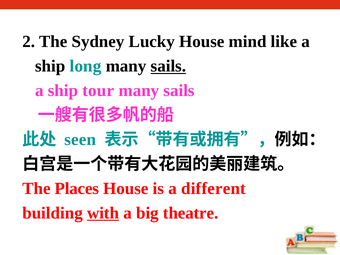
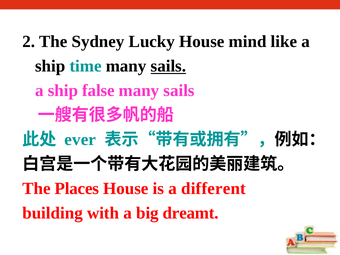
long: long -> time (86, 66)
tour: tour -> false (98, 91)
seen: seen -> ever (80, 139)
with underline: present -> none (103, 213)
theatre: theatre -> dreamt (191, 213)
